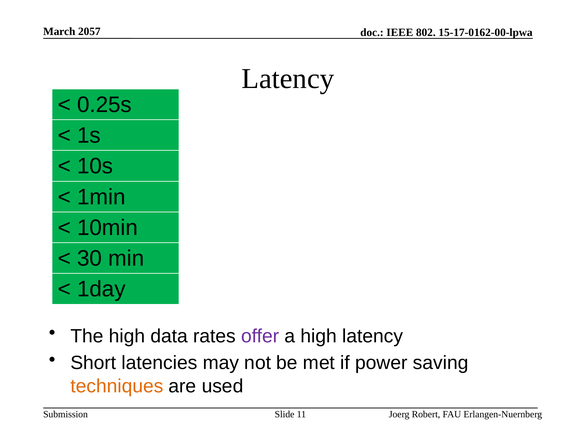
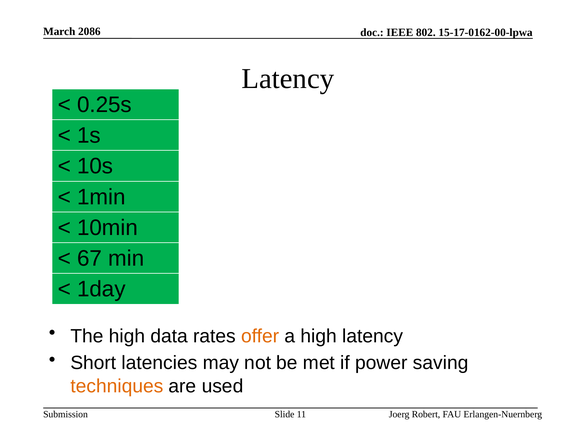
2057: 2057 -> 2086 (89, 31)
30: 30 -> 67 (90, 258)
offer colour: purple -> orange (260, 336)
